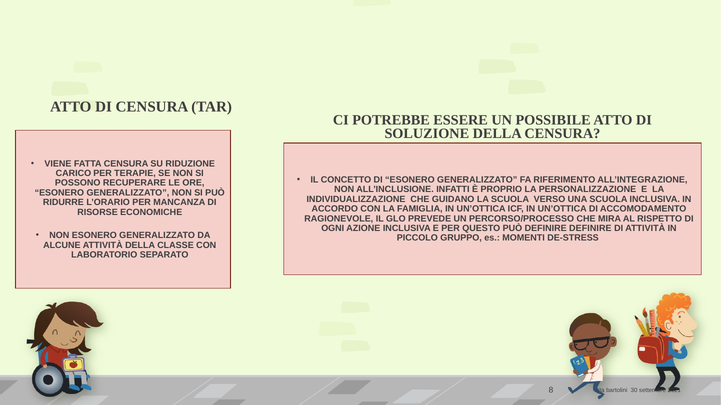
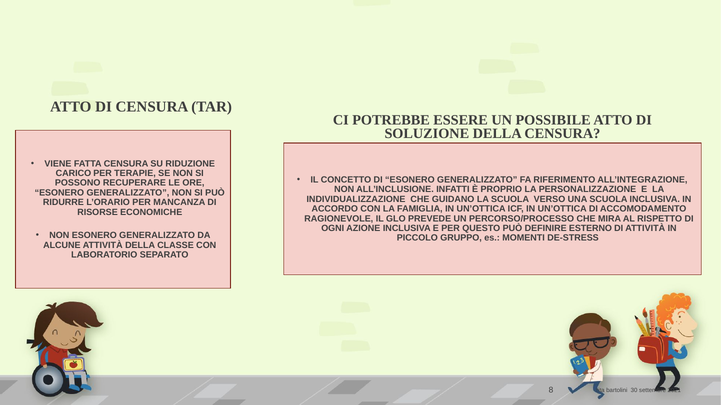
DEFINIRE DEFINIRE: DEFINIRE -> ESTERNO (590, 229)
